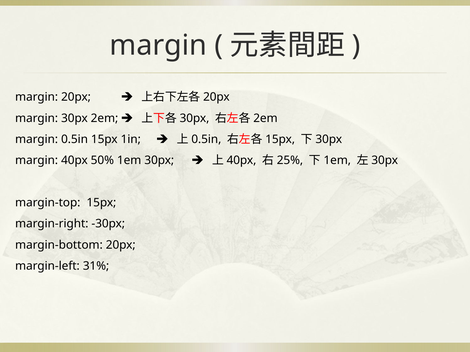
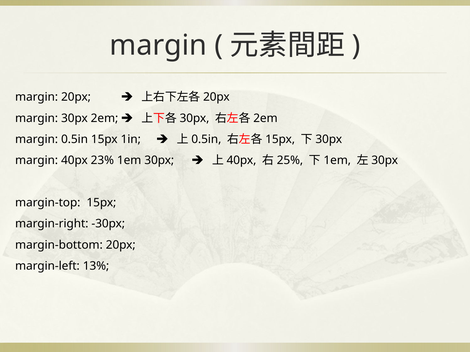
50%: 50% -> 23% (102, 161)
31%: 31% -> 13% (96, 266)
